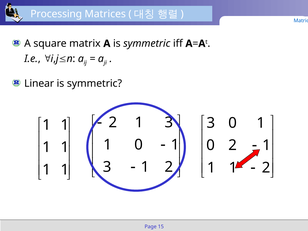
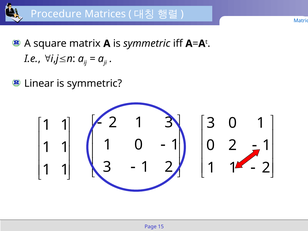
Processing: Processing -> Procedure (56, 14)
